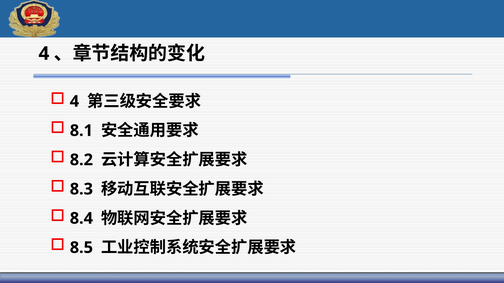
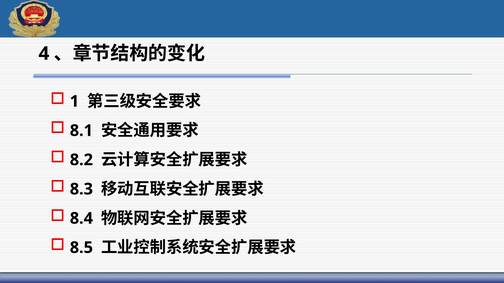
4: 4 -> 1 (74, 102)
